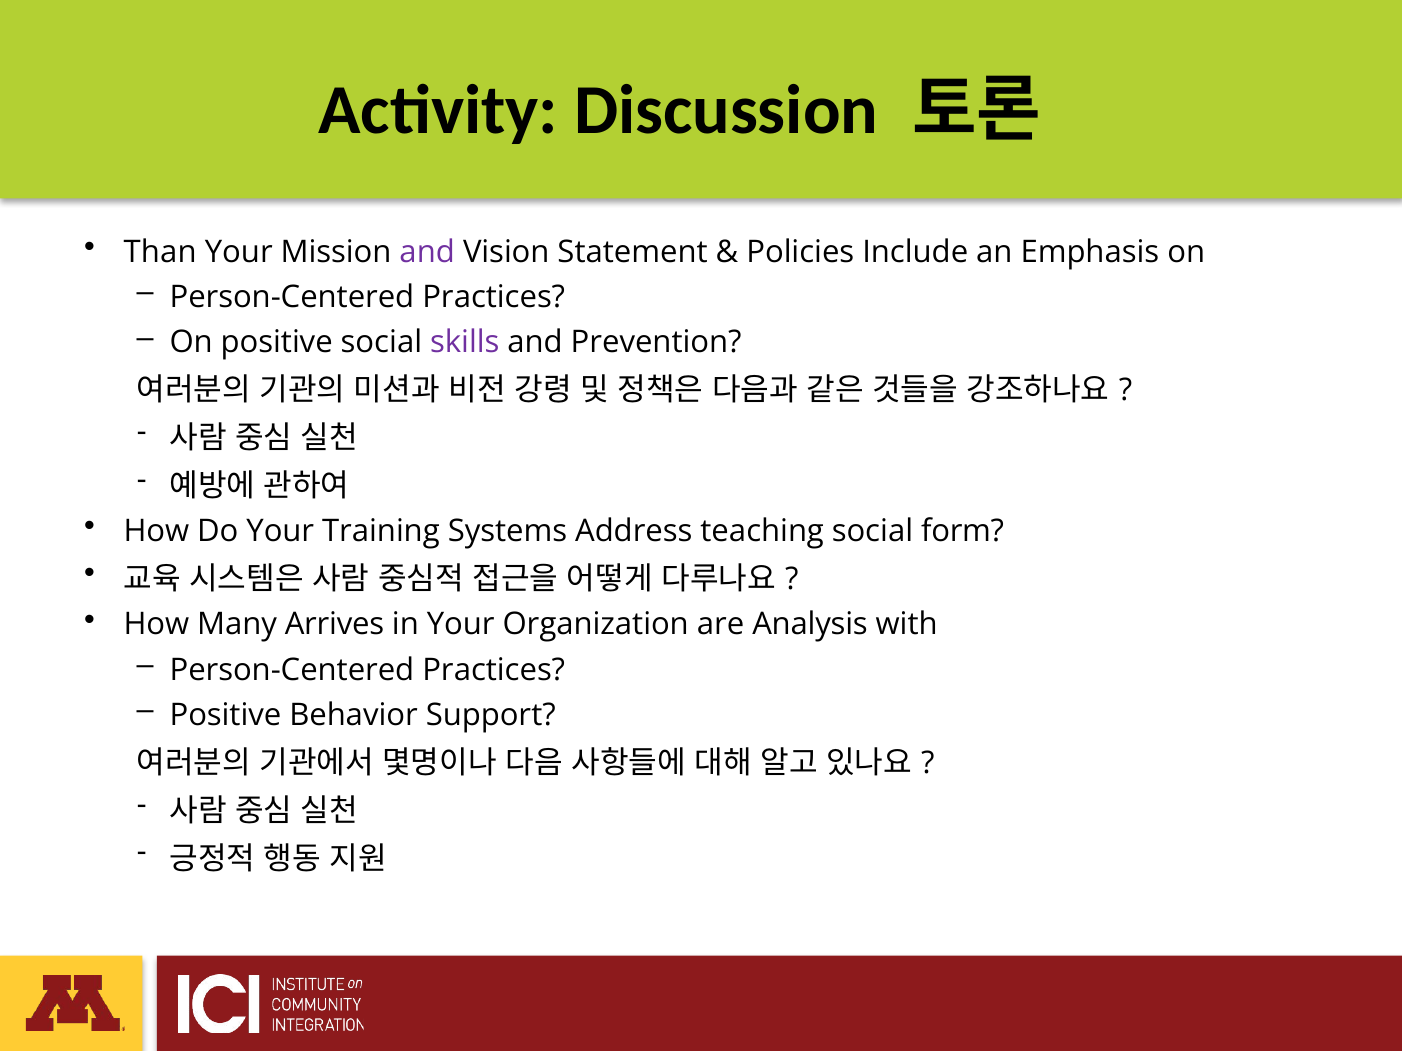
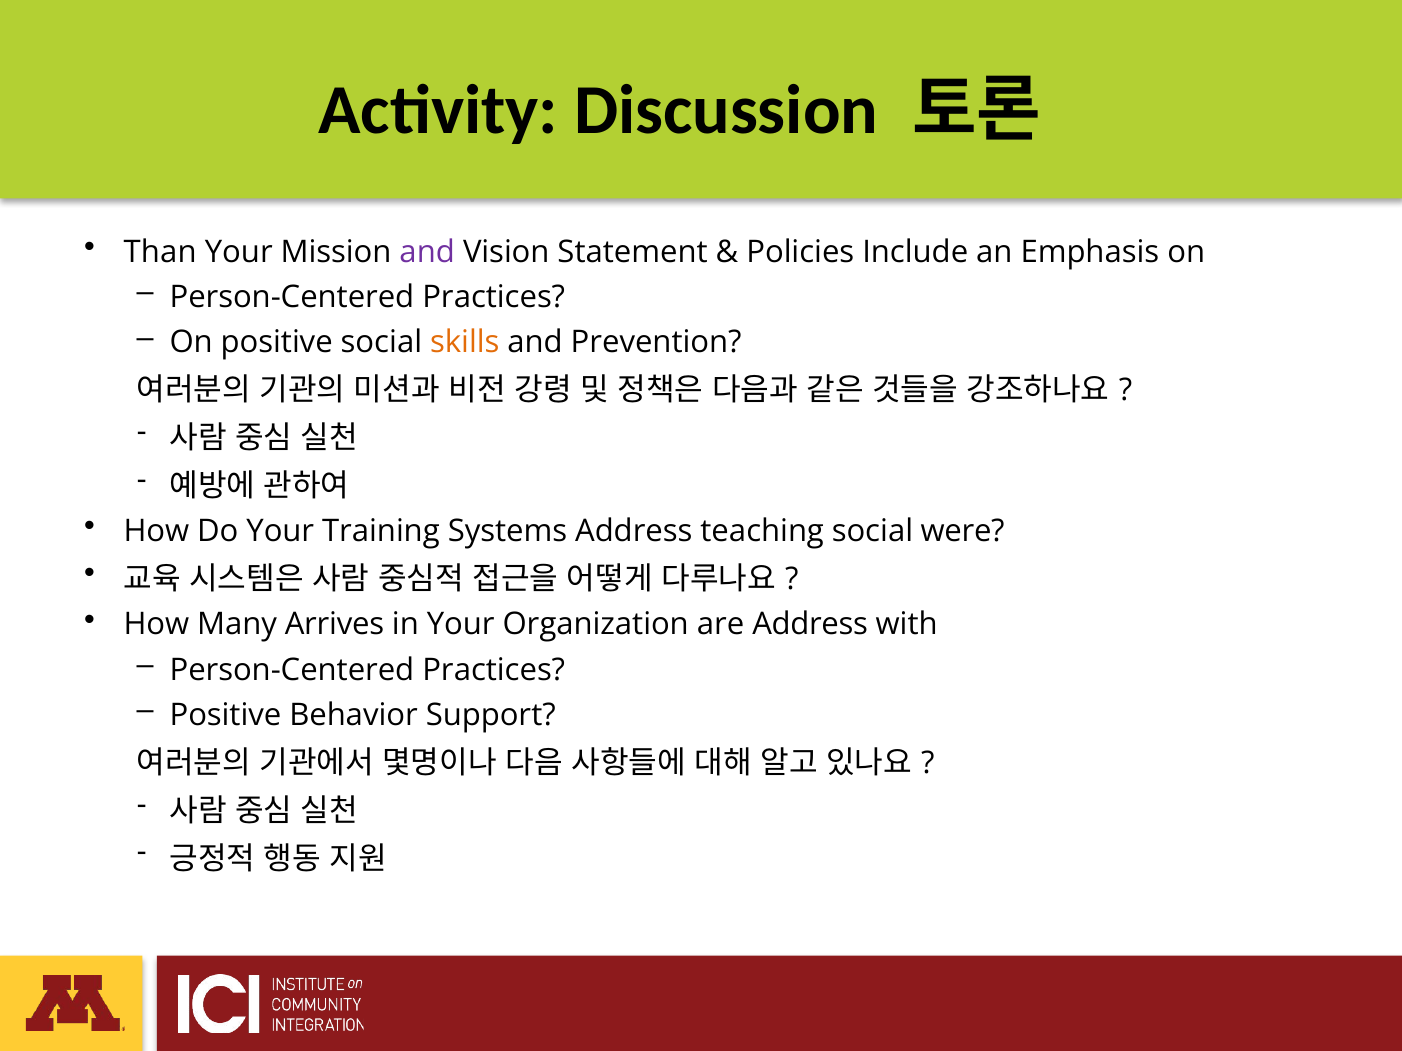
skills colour: purple -> orange (465, 343)
form: form -> were (963, 531)
are Analysis: Analysis -> Address (810, 625)
